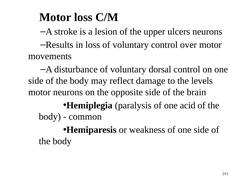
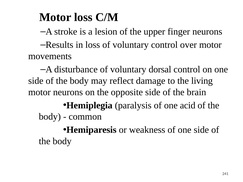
ulcers: ulcers -> finger (179, 32)
levels: levels -> living (202, 81)
